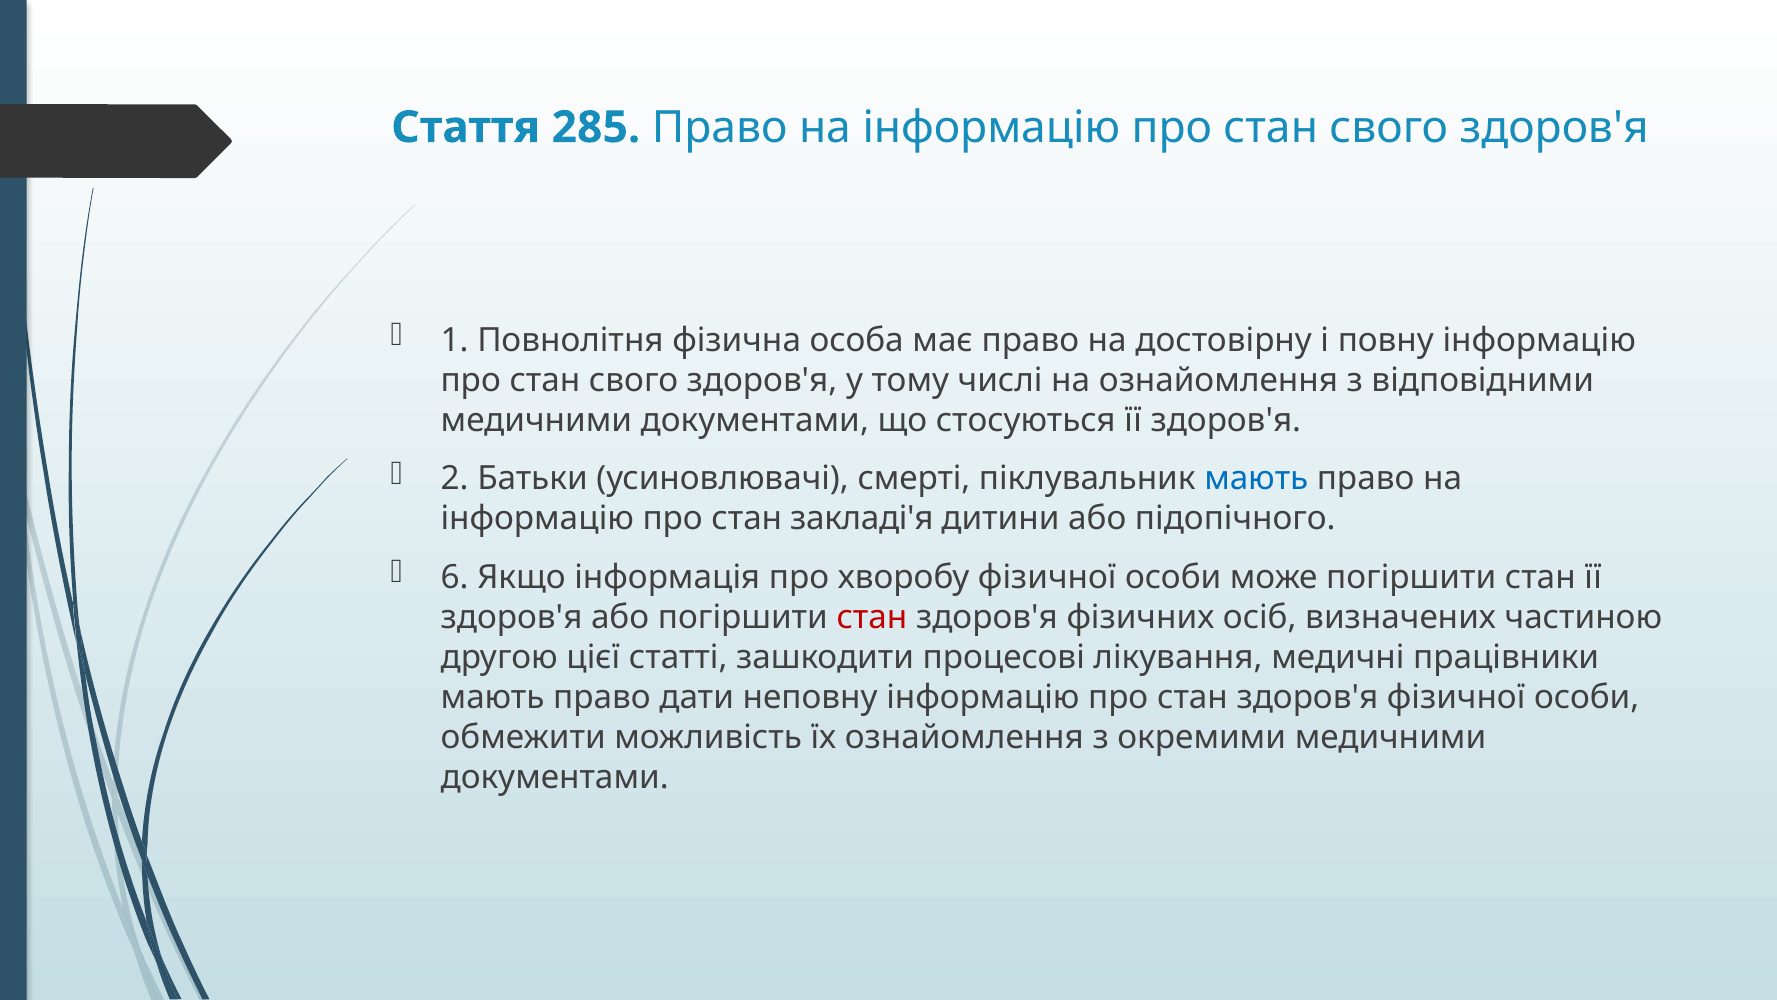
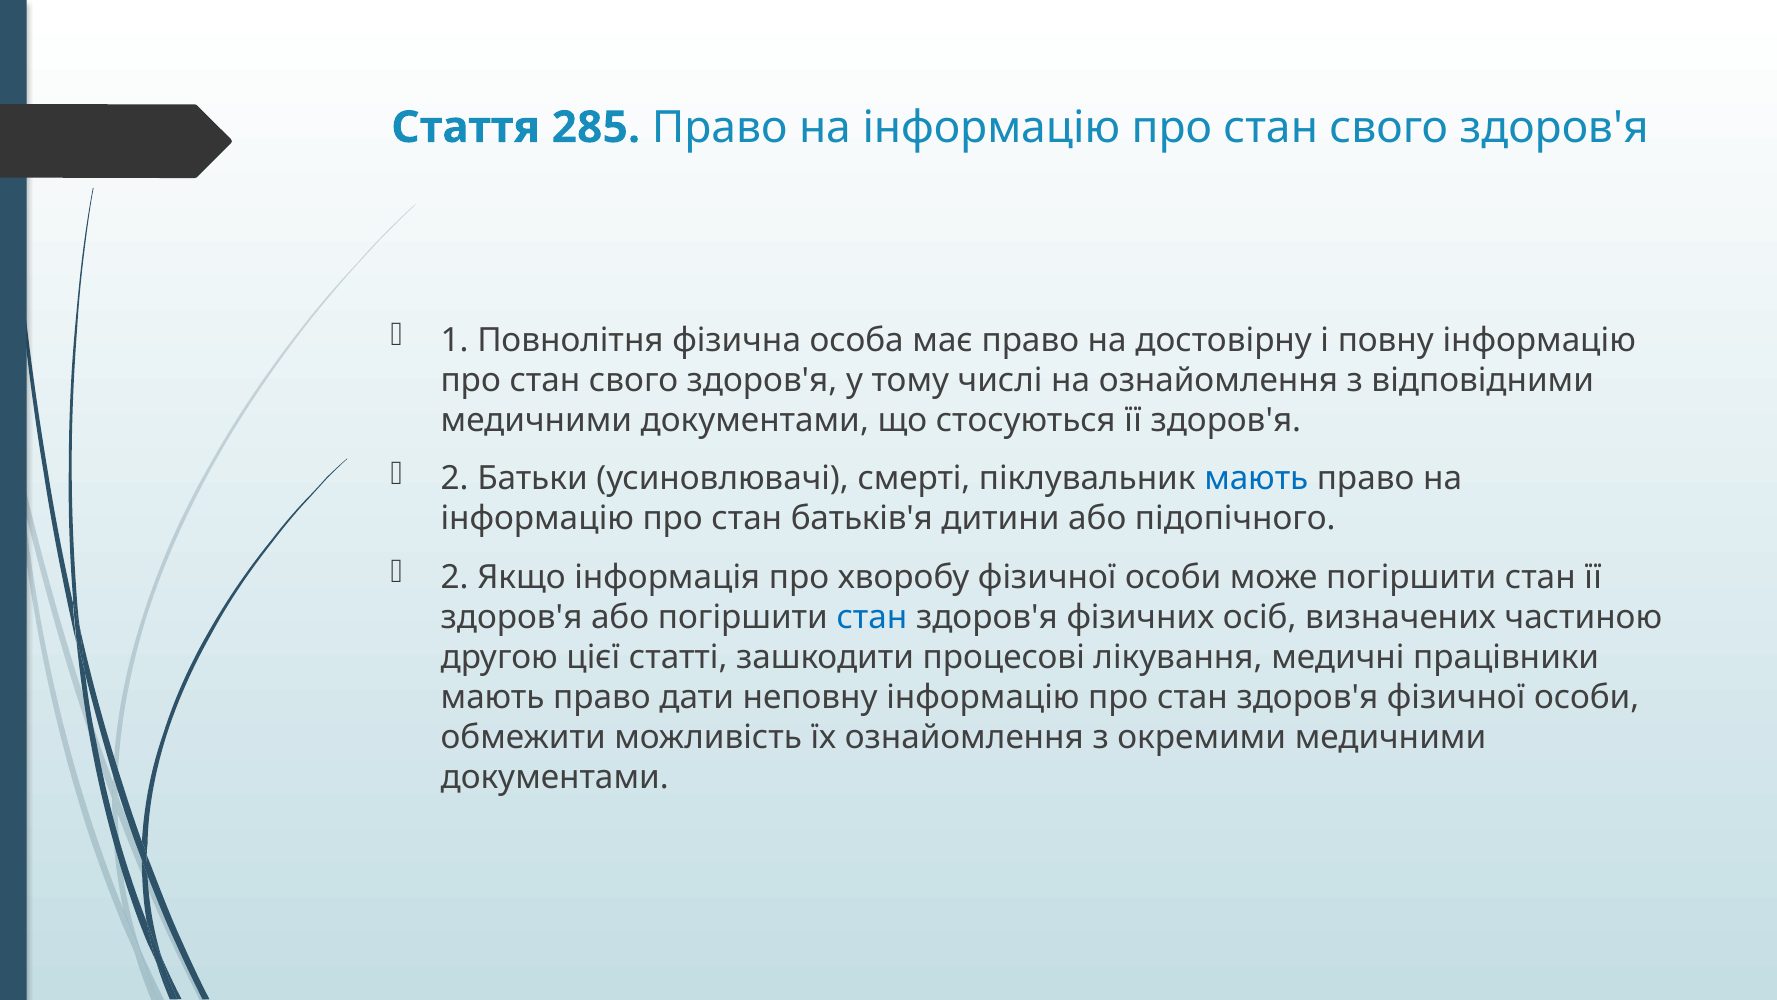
закладі'я: закладі'я -> батьків'я (862, 518)
6: 6 -> 2 (455, 577)
стан colour: red -> blue (872, 617)
